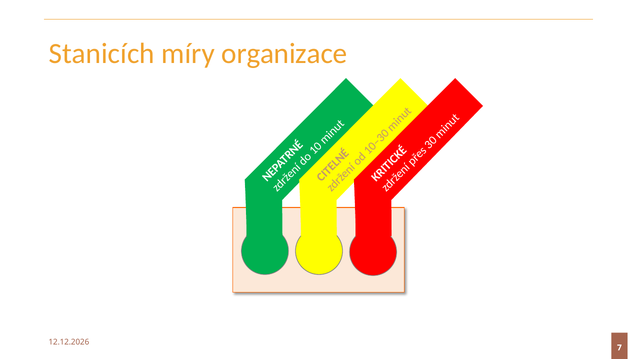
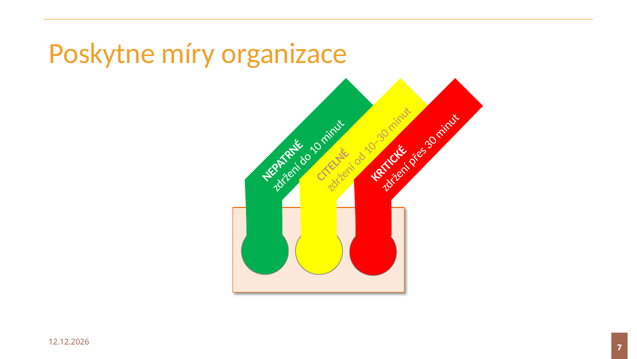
Stanicích: Stanicích -> Poskytne (102, 54)
